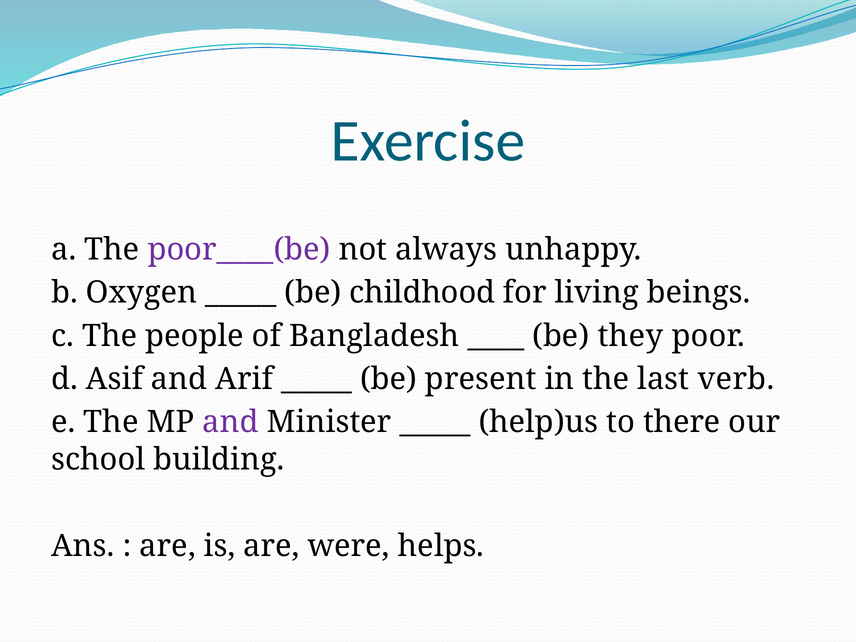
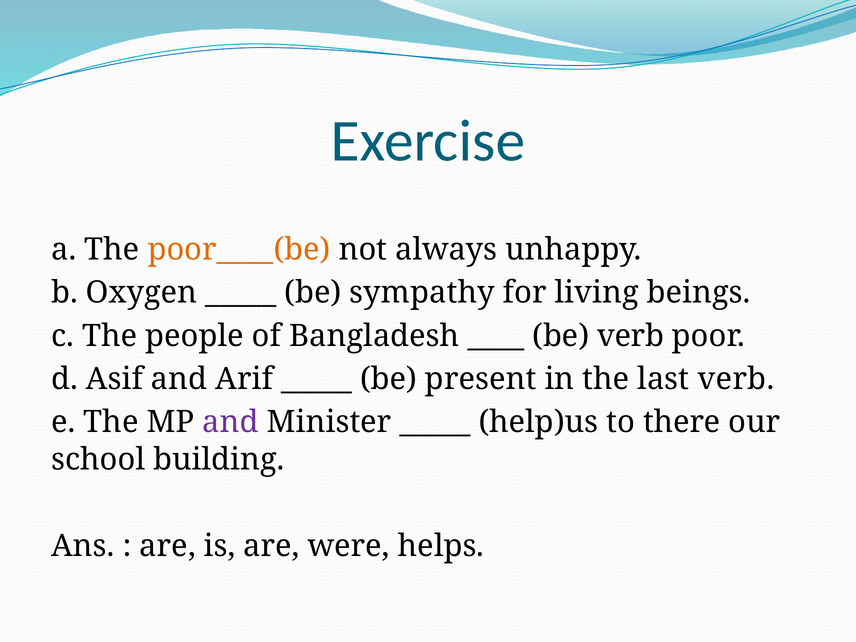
poor____(be colour: purple -> orange (239, 249)
childhood: childhood -> sympathy (422, 293)
be they: they -> verb (631, 336)
